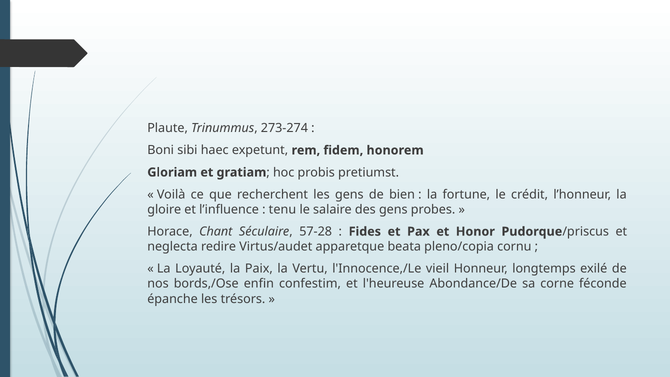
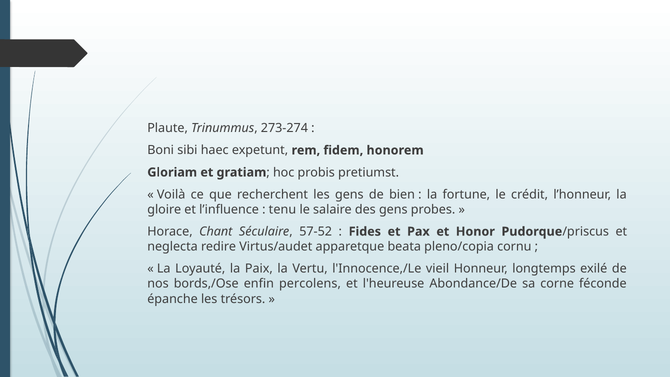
57-28: 57-28 -> 57-52 (316, 231)
confestim: confestim -> percolens (310, 284)
